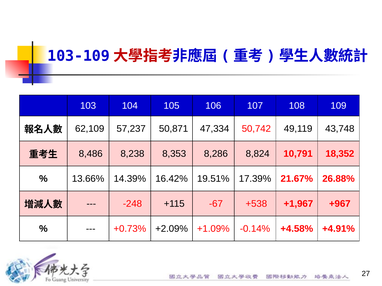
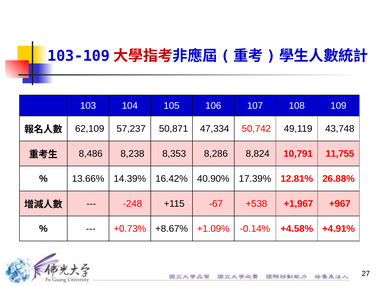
18,352: 18,352 -> 11,755 (340, 154)
19.51%: 19.51% -> 40.90% (213, 179)
21.67%: 21.67% -> 12.81% (297, 179)
+2.09%: +2.09% -> +8.67% (172, 229)
